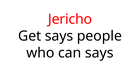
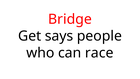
Jericho: Jericho -> Bridge (70, 19)
can says: says -> race (99, 53)
